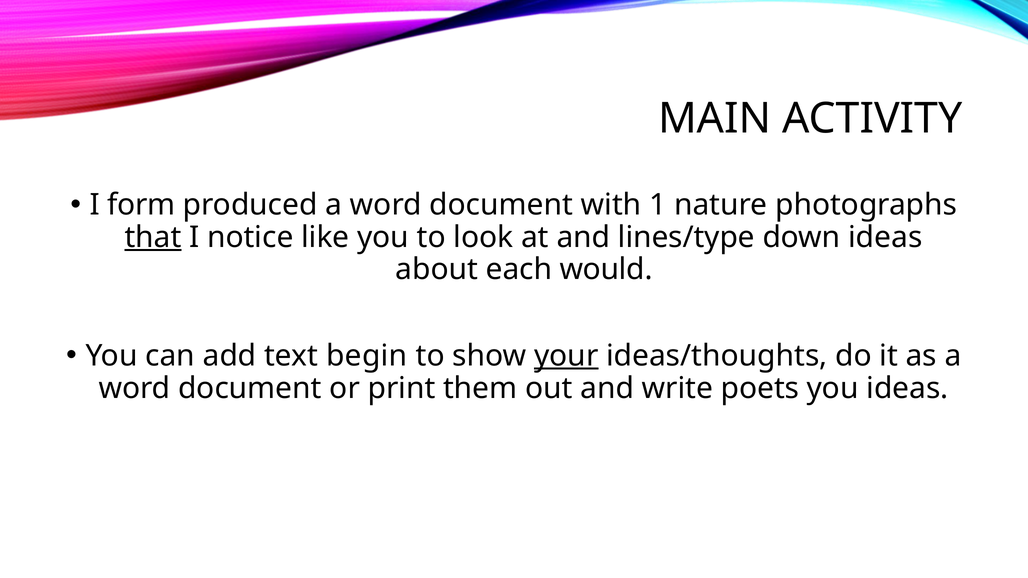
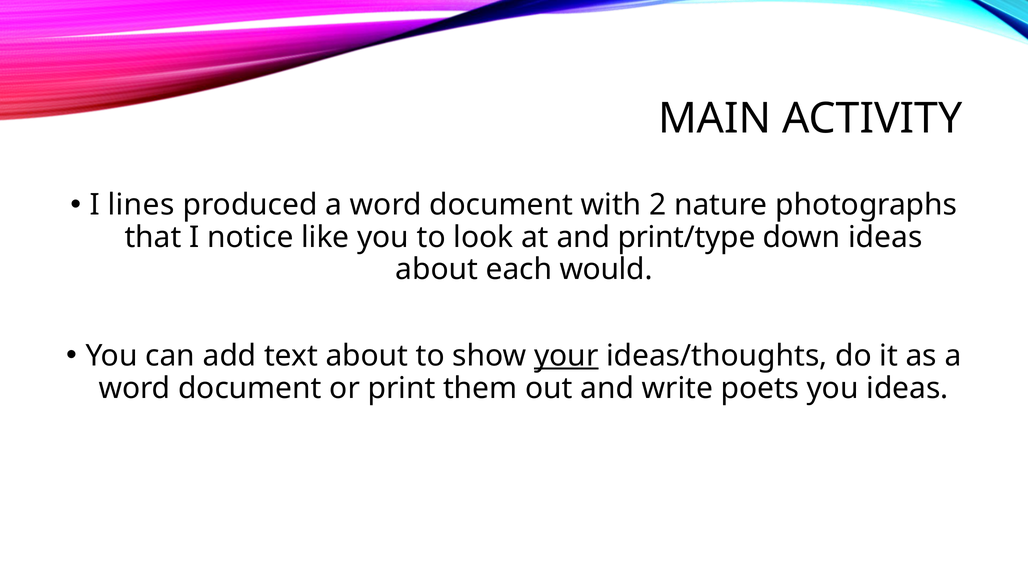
form: form -> lines (141, 205)
1: 1 -> 2 (658, 205)
that underline: present -> none (153, 237)
lines/type: lines/type -> print/type (686, 237)
text begin: begin -> about (367, 356)
